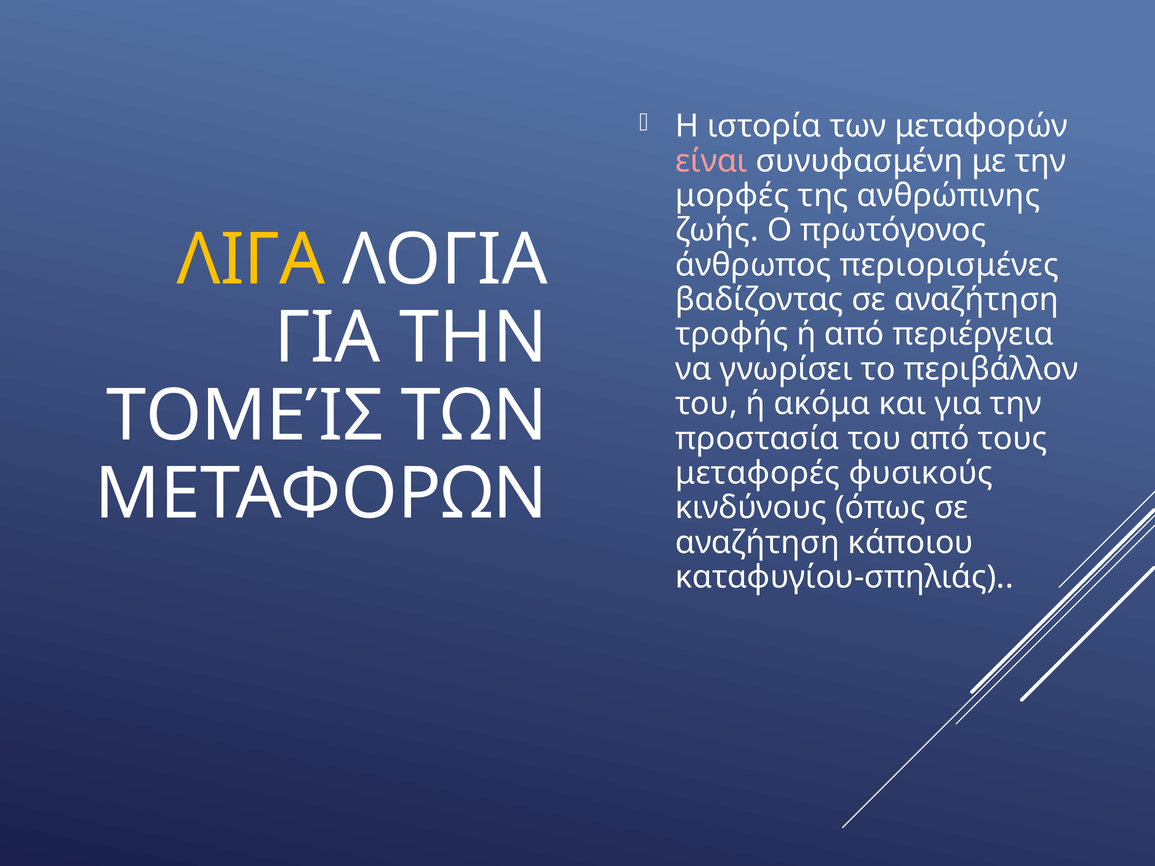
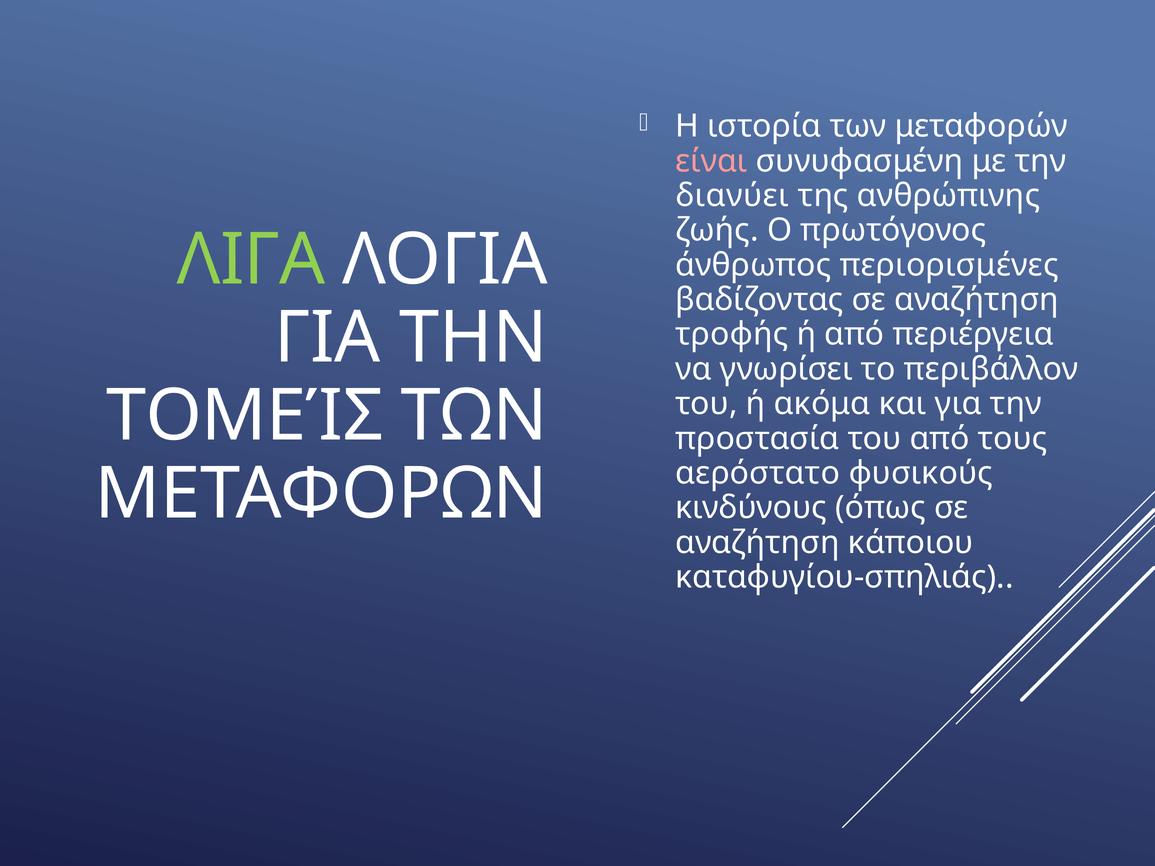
μορφές: μορφές -> διανύει (732, 196)
ΛΙΓΑ colour: yellow -> light green (251, 260)
μεταφορές: μεταφορές -> αερόστατο (758, 473)
